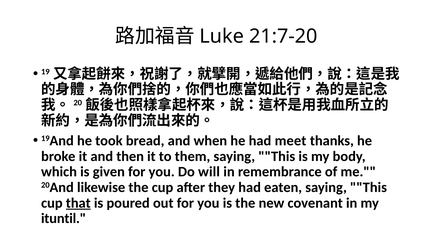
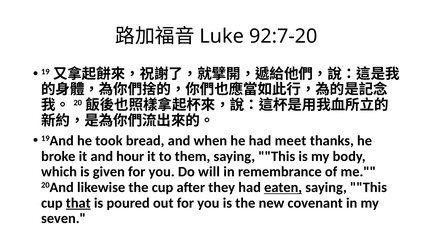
21:7-20: 21:7-20 -> 92:7-20 (283, 36)
then: then -> hour (130, 157)
eaten underline: none -> present (283, 188)
ituntil: ituntil -> seven (64, 219)
